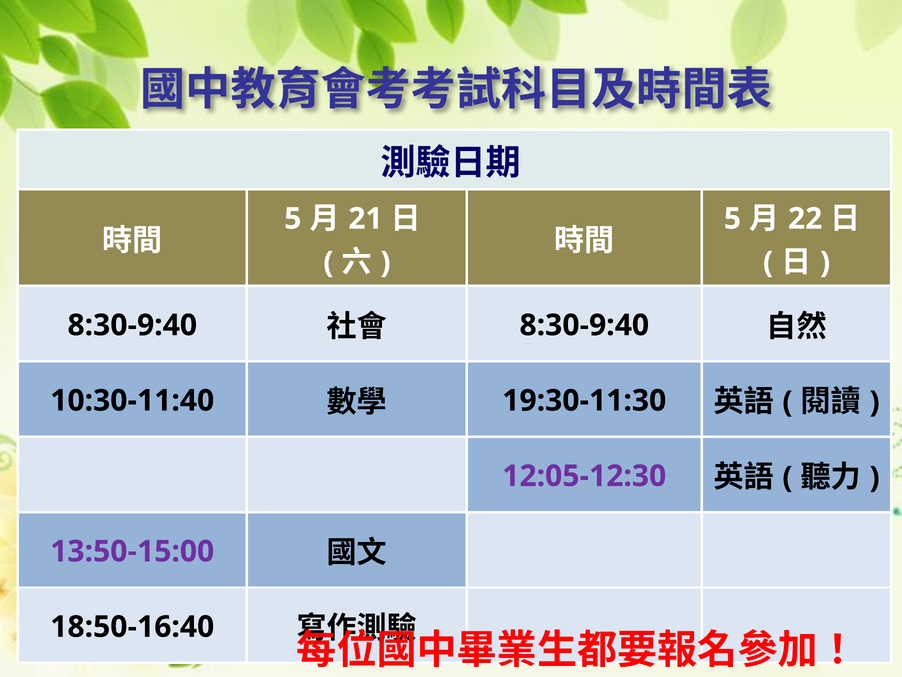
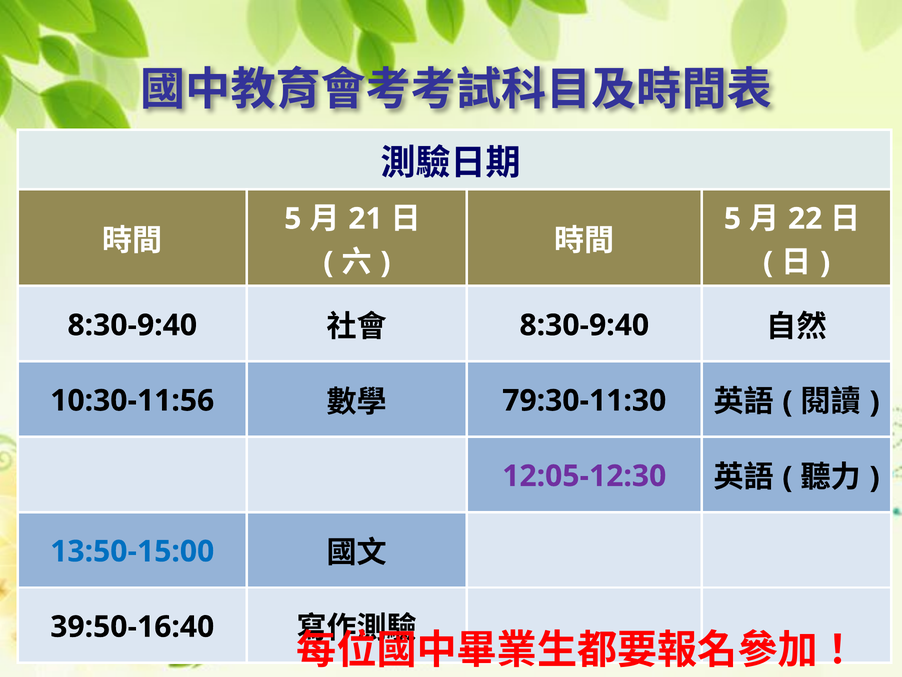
10:30-11:40: 10:30-11:40 -> 10:30-11:56 (132, 400)
19:30-11:30: 19:30-11:30 -> 79:30-11:30 (584, 400)
13:50-15:00 colour: purple -> blue (132, 551)
18:50-16:40: 18:50-16:40 -> 39:50-16:40 (132, 626)
